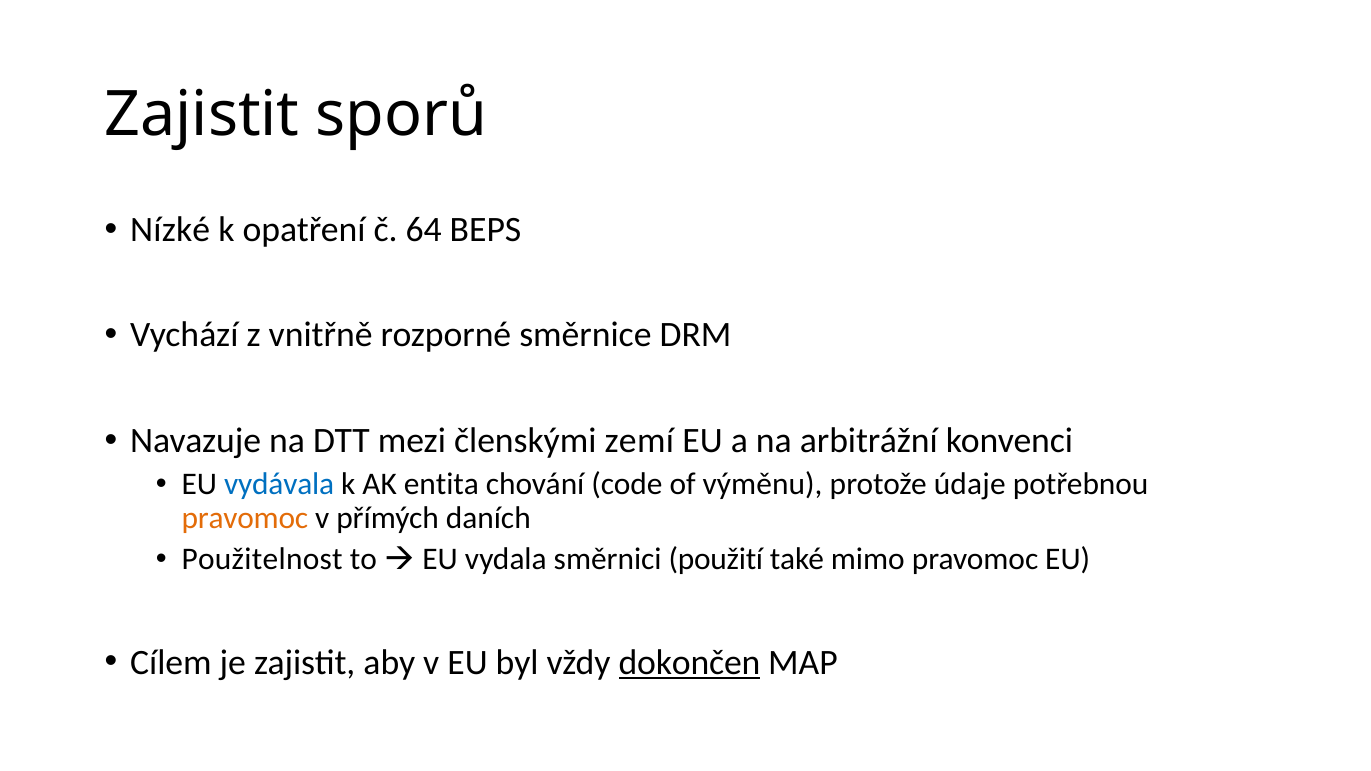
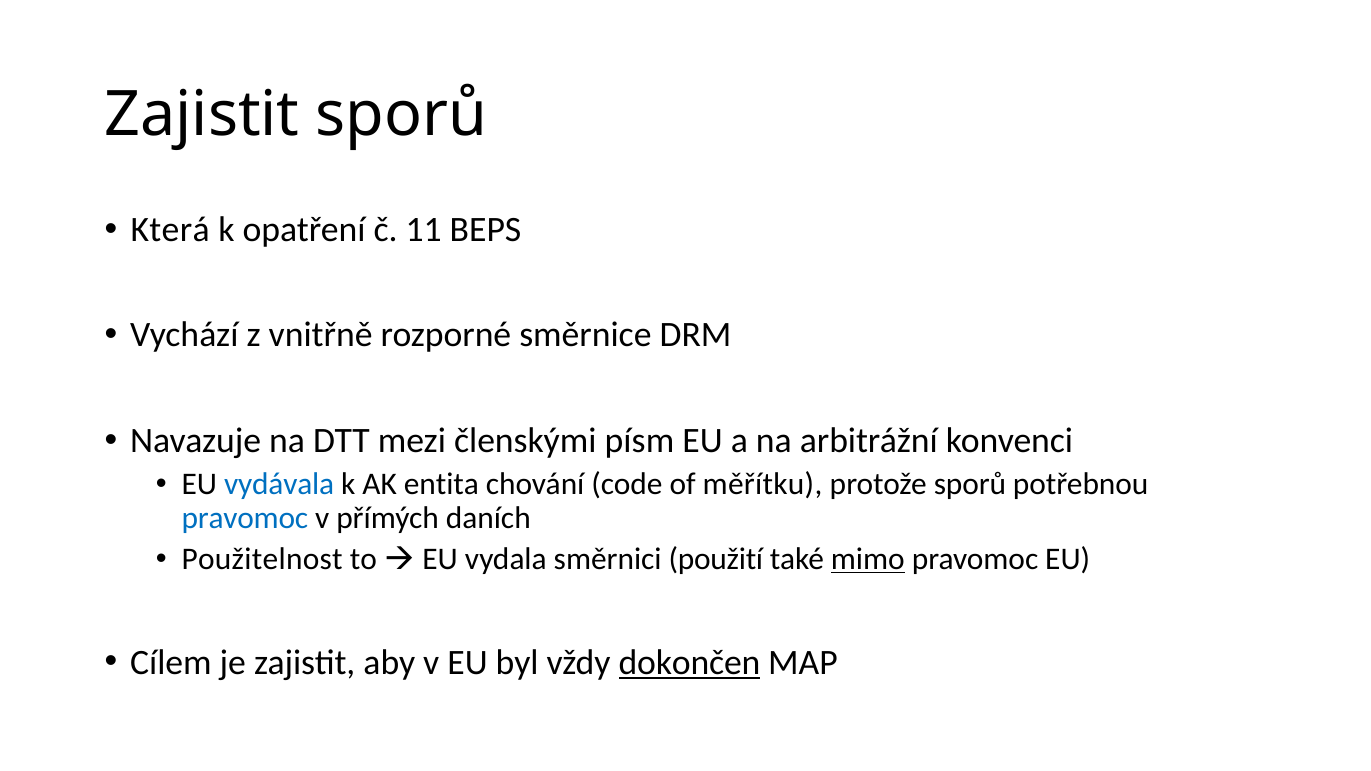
Nízké: Nízké -> Která (170, 229)
64: 64 -> 11 (424, 229)
zemí: zemí -> písm (639, 441)
výměnu: výměnu -> měřítku (763, 484)
protože údaje: údaje -> sporů (970, 484)
pravomoc colour: orange -> blue (245, 518)
mimo underline: none -> present (868, 559)
